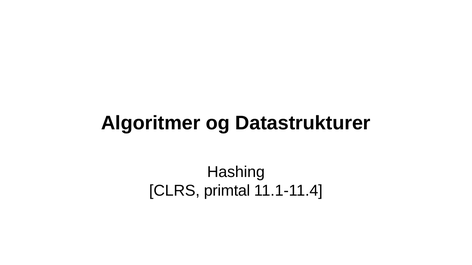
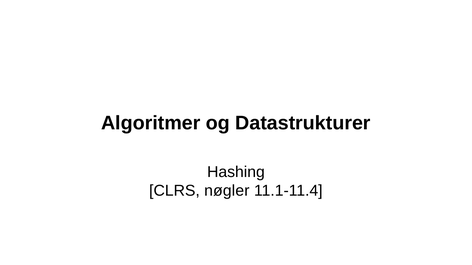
primtal: primtal -> nøgler (227, 191)
